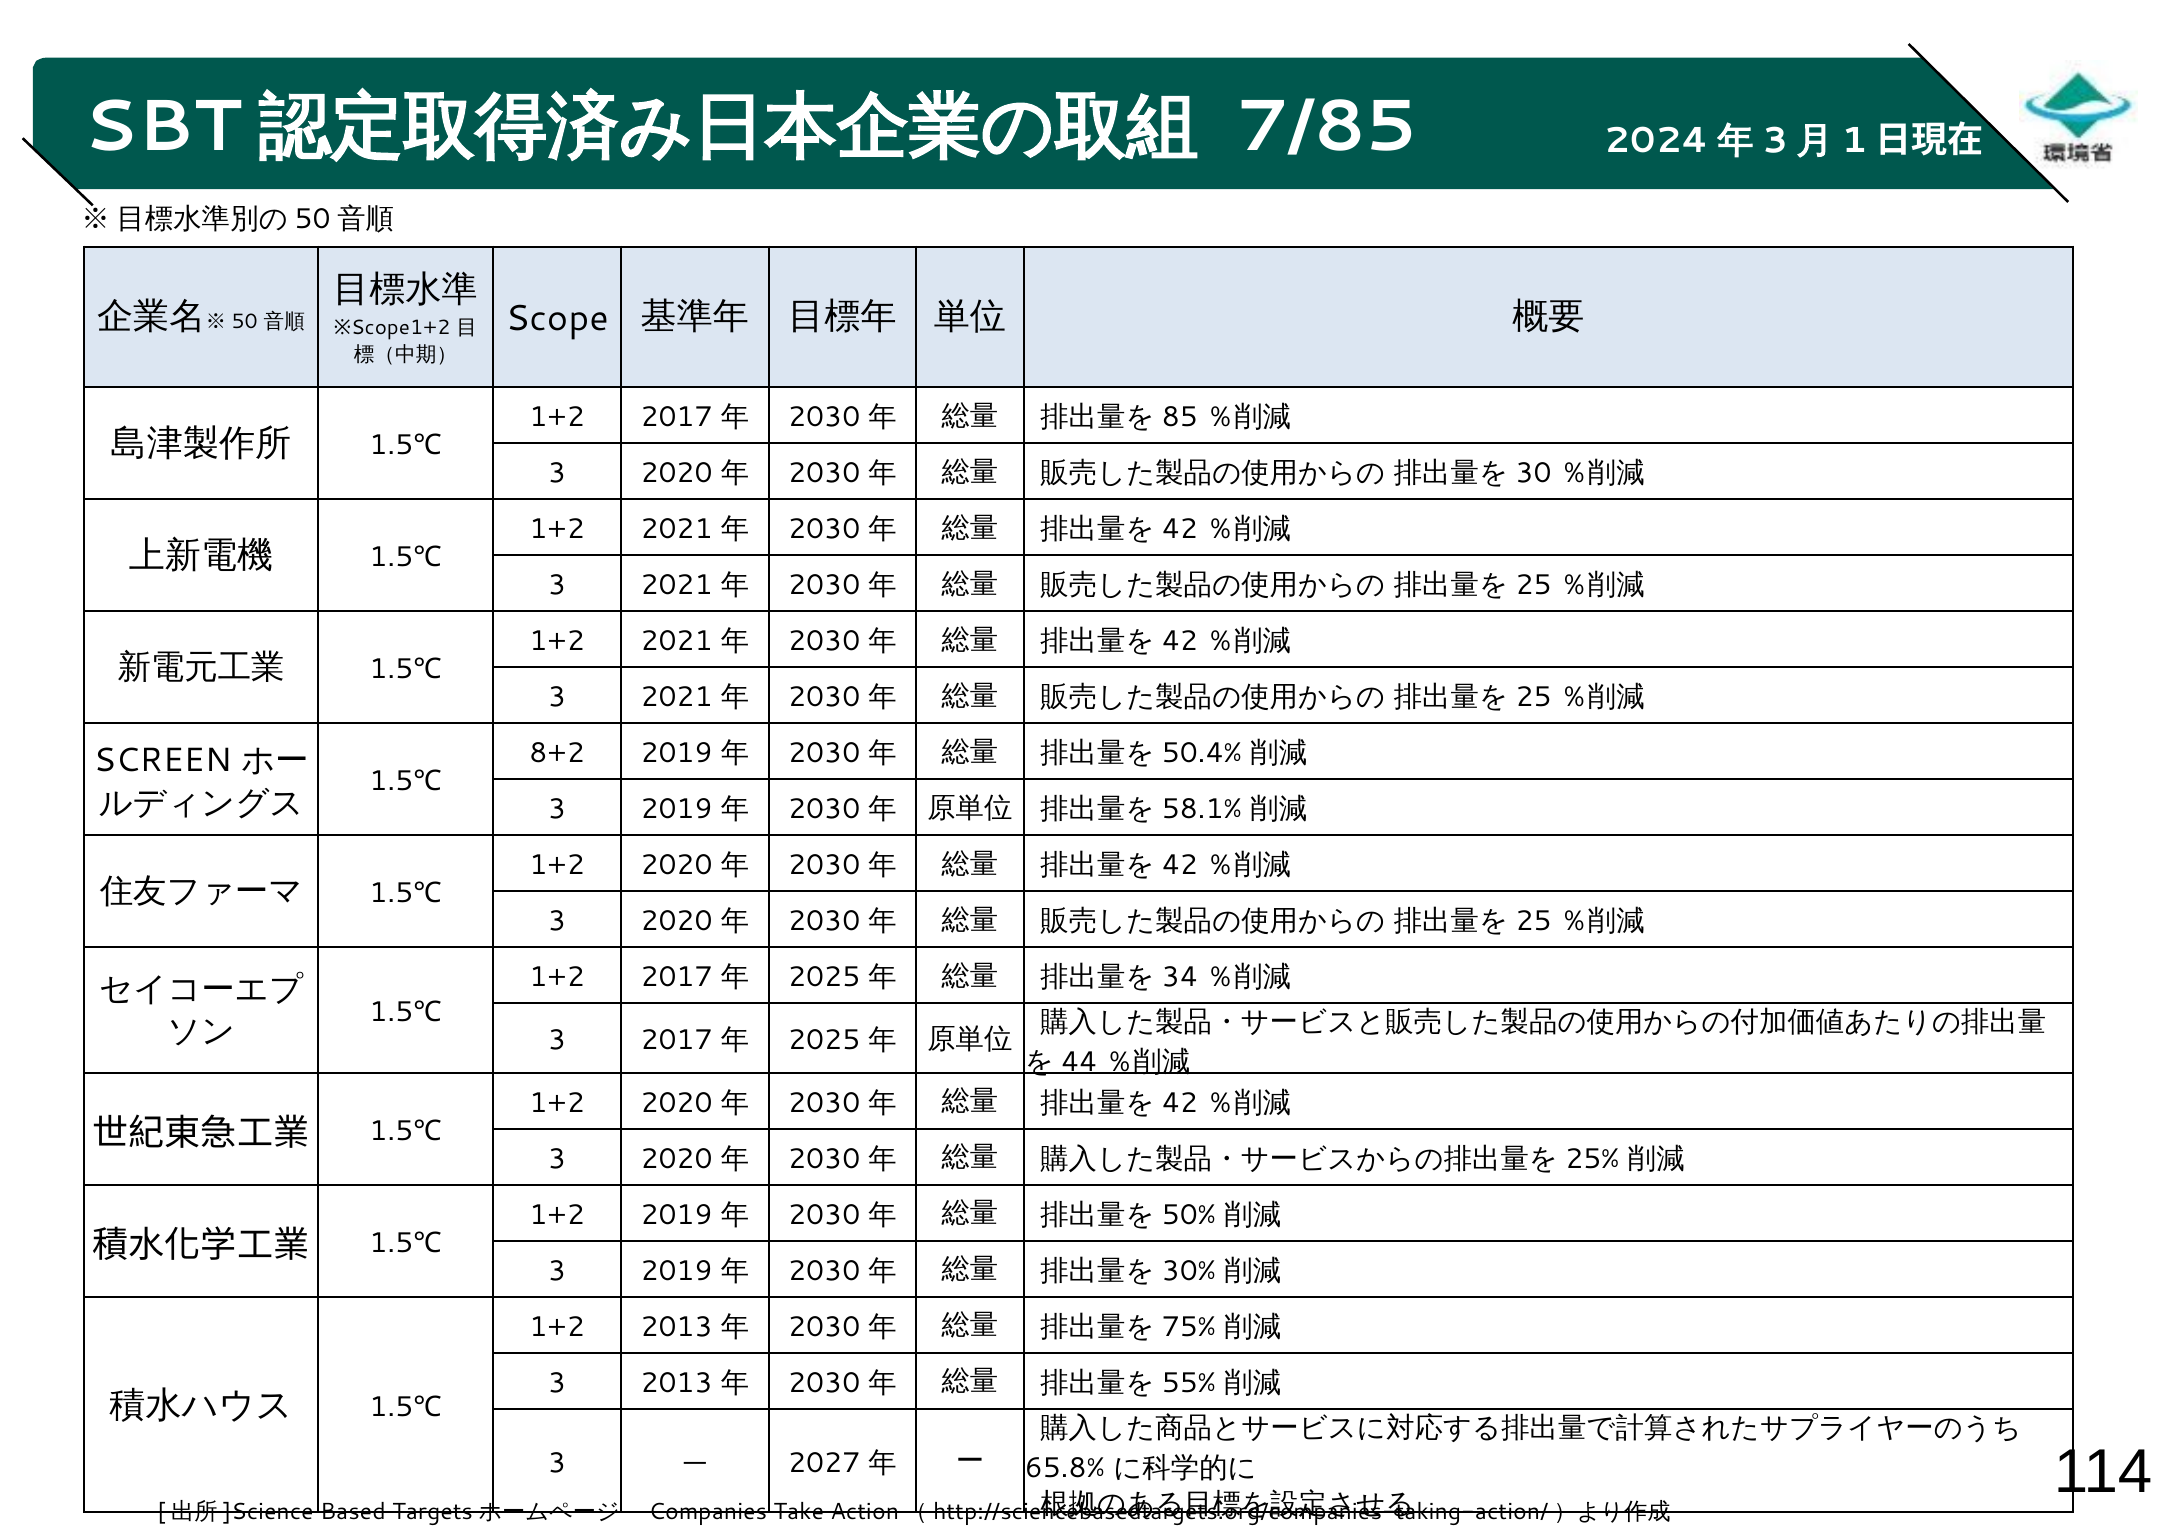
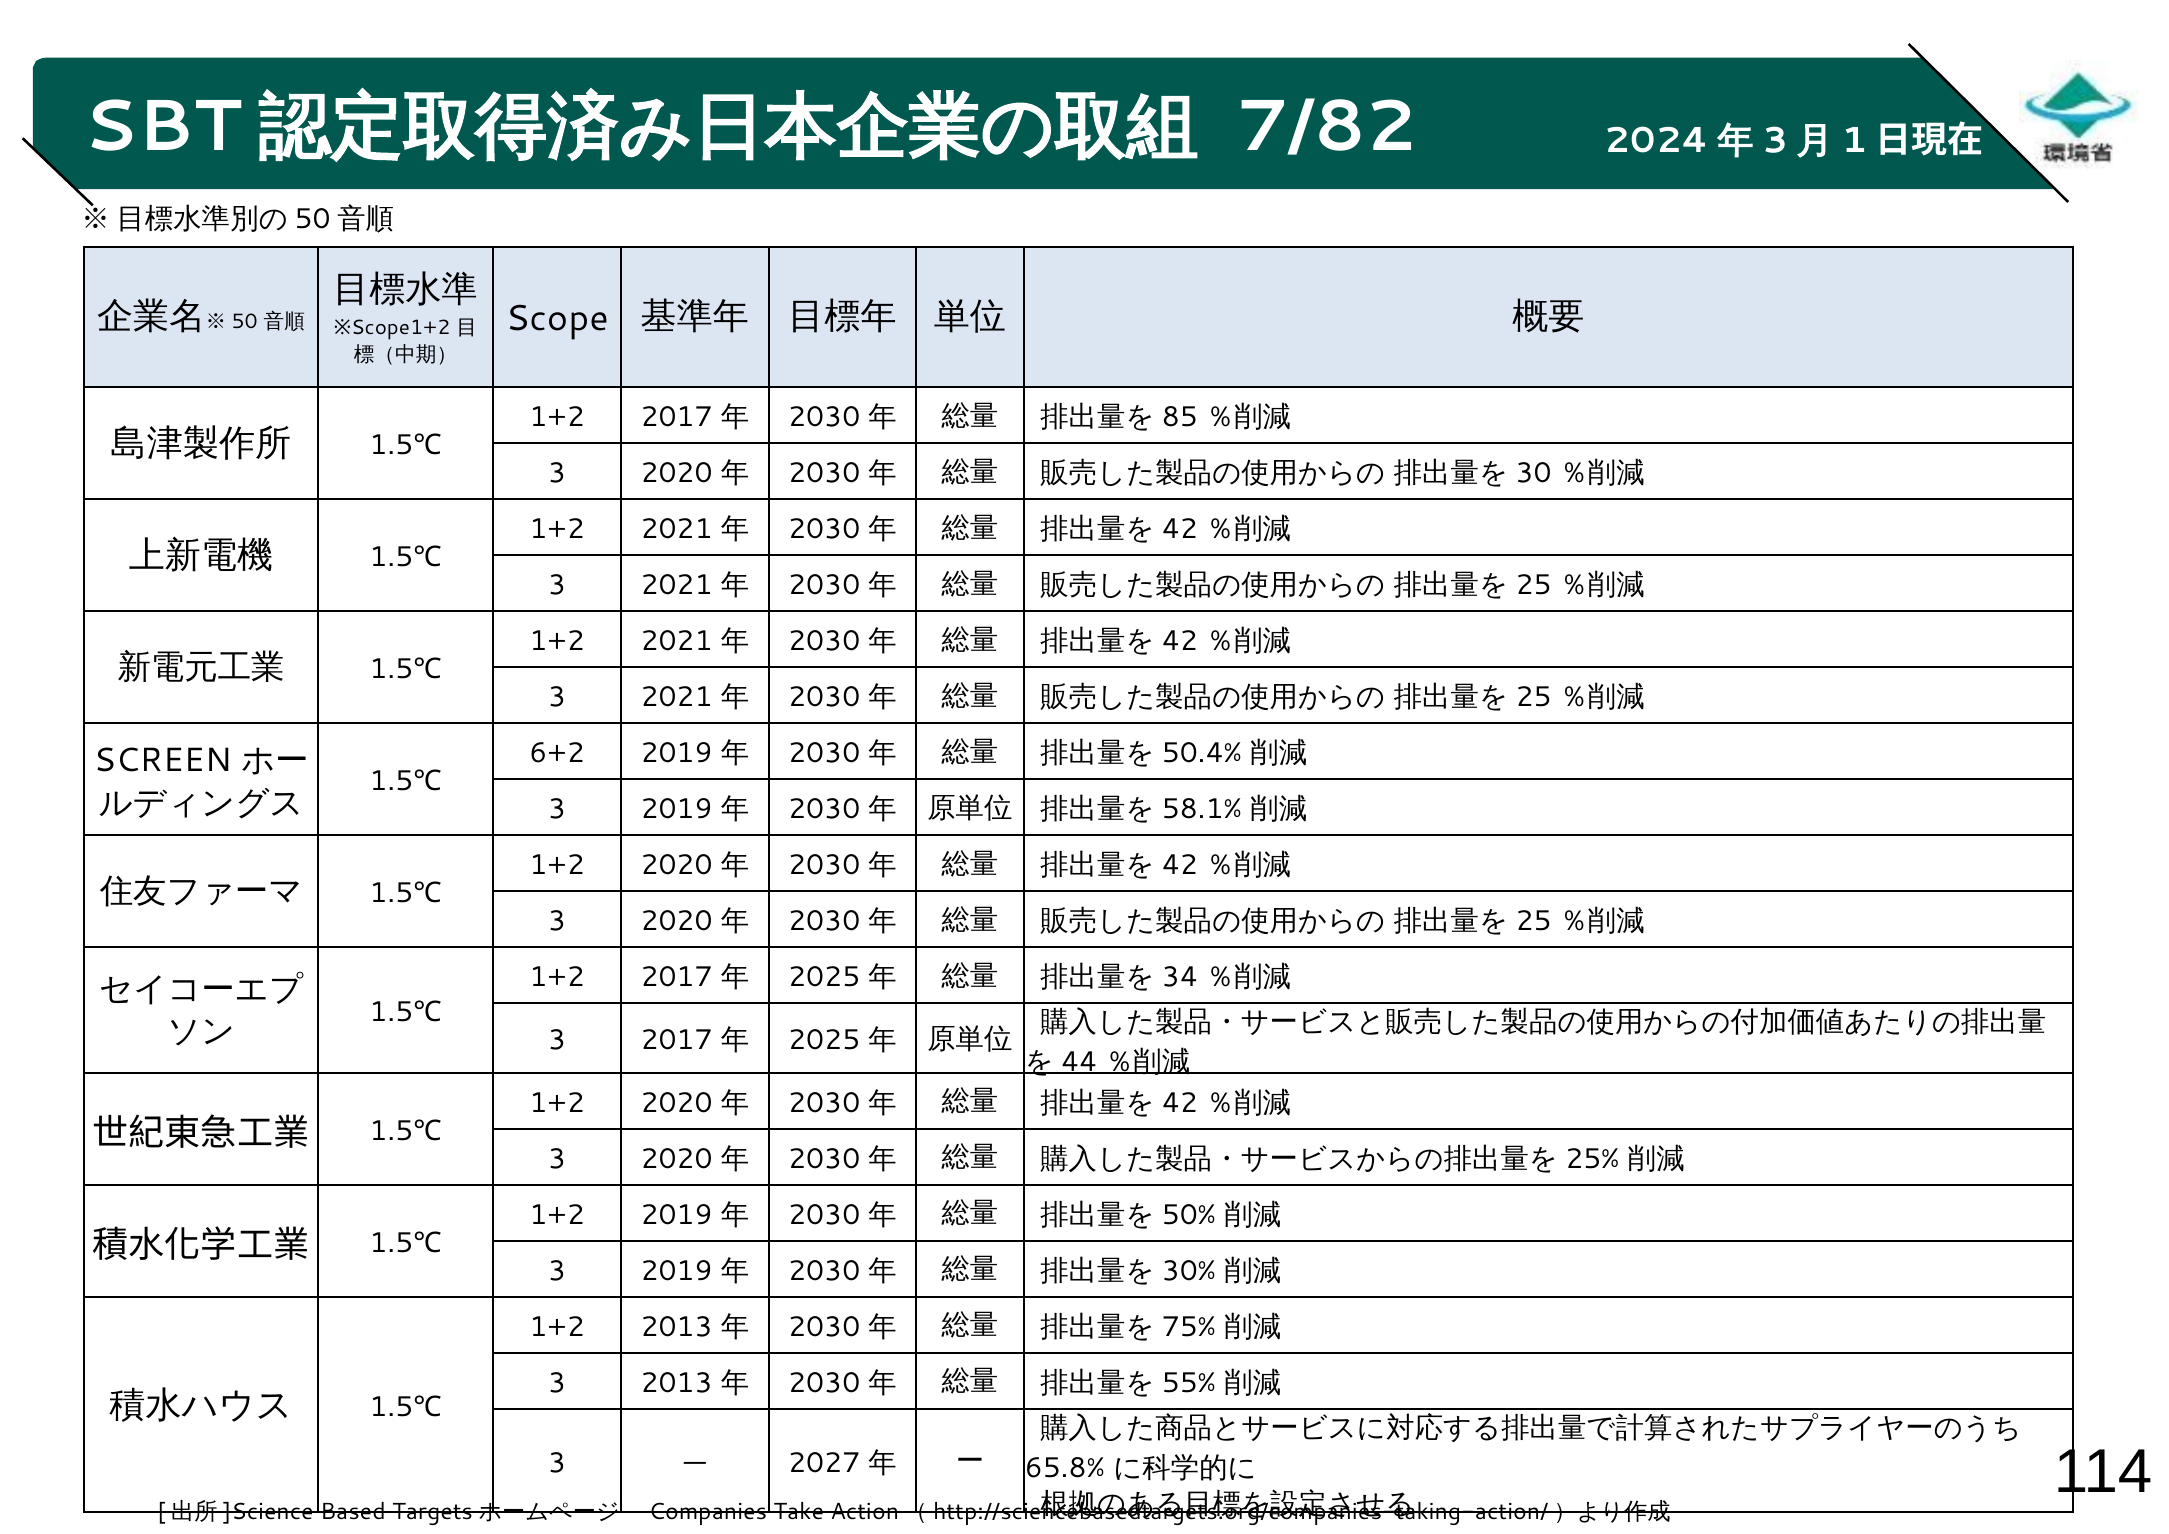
7/85: 7/85 -> 7/82 (1327, 127)
8+2: 8+2 -> 6+2 (557, 753)
